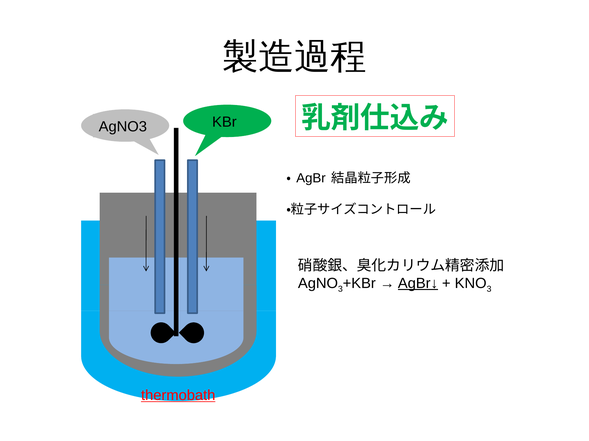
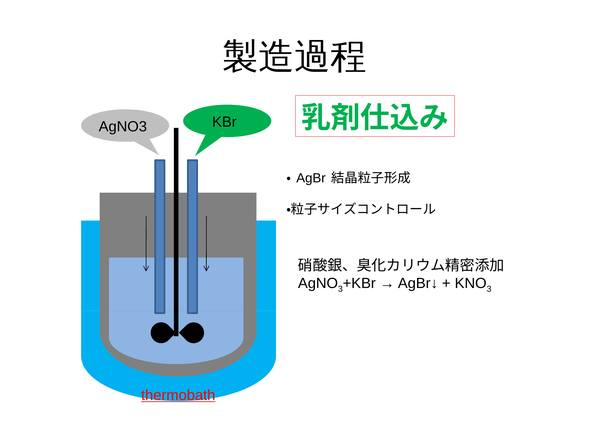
AgBr↓ underline: present -> none (418, 284)
